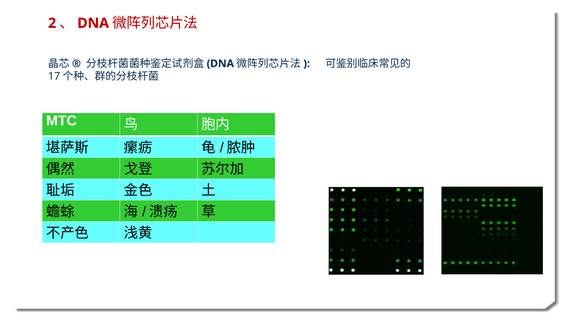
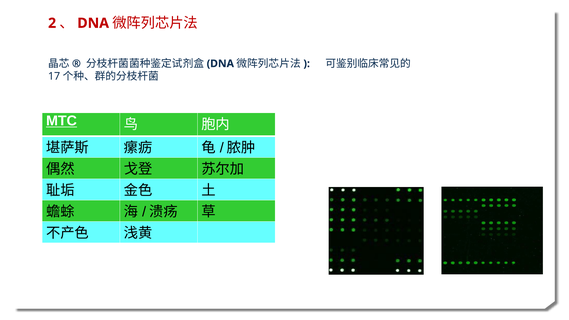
MTC underline: none -> present (62, 121)
